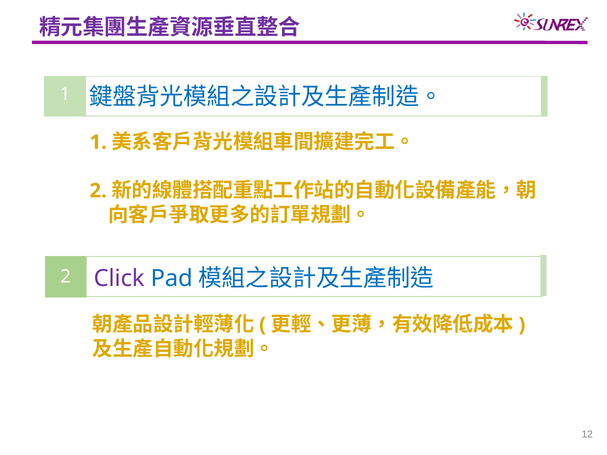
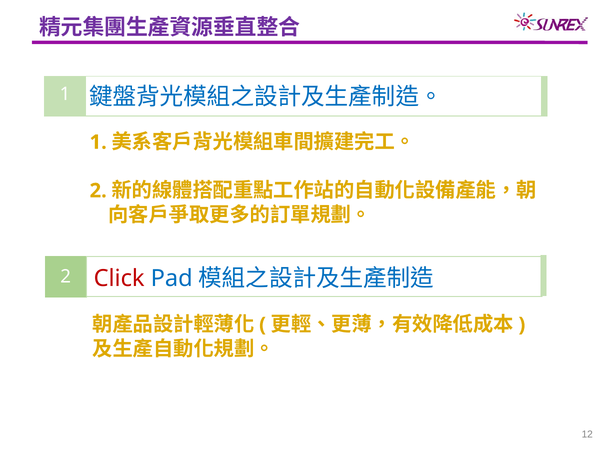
Click colour: purple -> red (119, 278)
